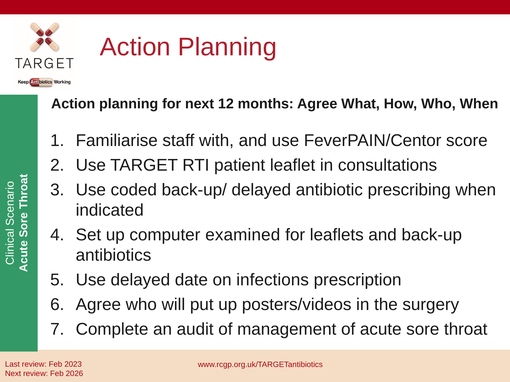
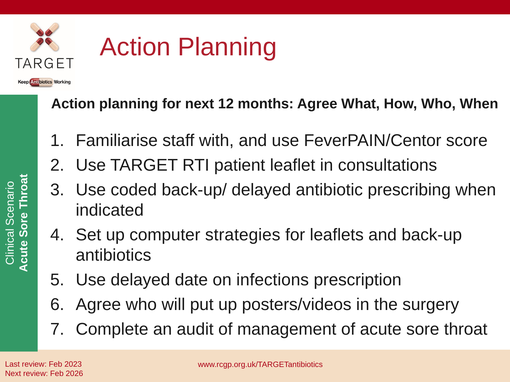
examined: examined -> strategies (243, 235)
